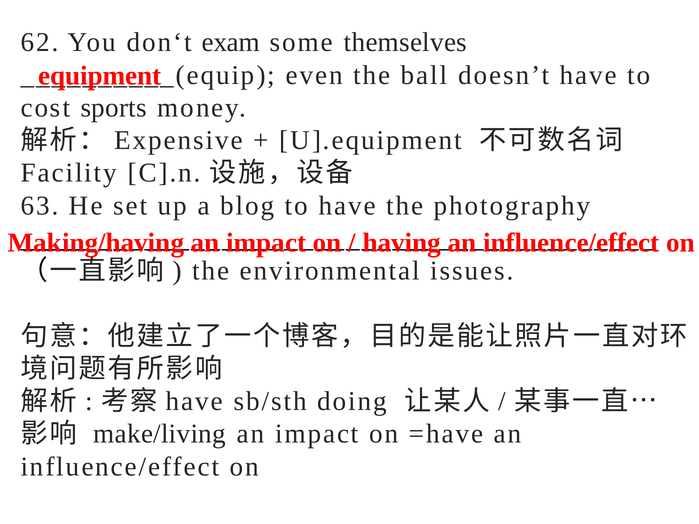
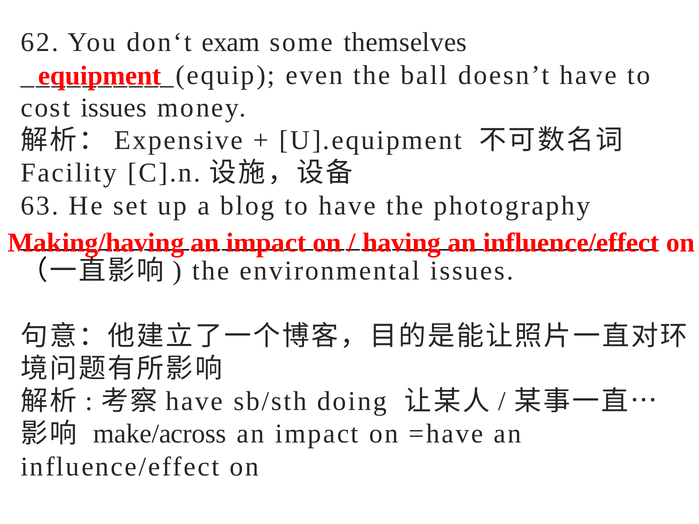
cost sports: sports -> issues (114, 108)
make/living: make/living -> make/across (160, 434)
